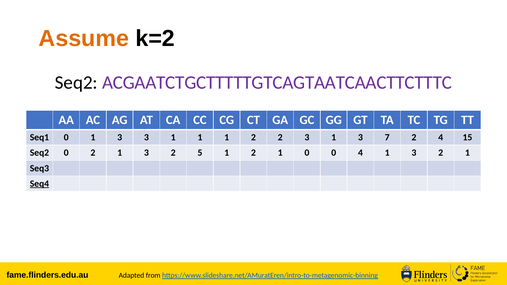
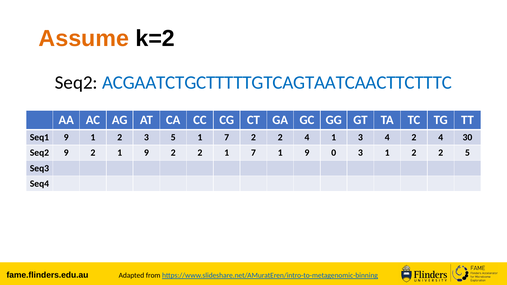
ACGAATCTGCTTTTTGTCAGTAATCAACTTCTTTC colour: purple -> blue (277, 82)
Seq1 0: 0 -> 9 (66, 137)
3: 3 -> 2 (120, 137)
1: 1 -> 5 (173, 137)
1: 1 -> 7 (227, 137)
2 2 3: 3 -> 4 (307, 137)
3 7: 7 -> 4 (387, 137)
15: 15 -> 30 (467, 137)
Seq2 0: 0 -> 9 (66, 153)
2 1 3: 3 -> 9 (146, 153)
5: 5 -> 2 (200, 153)
2: 2 -> 7 (253, 153)
0: 0 -> 9 (307, 153)
0 4: 4 -> 3 (360, 153)
3: 3 -> 2 (414, 153)
1: 1 -> 5 (467, 153)
Seq4 underline: present -> none (39, 184)
